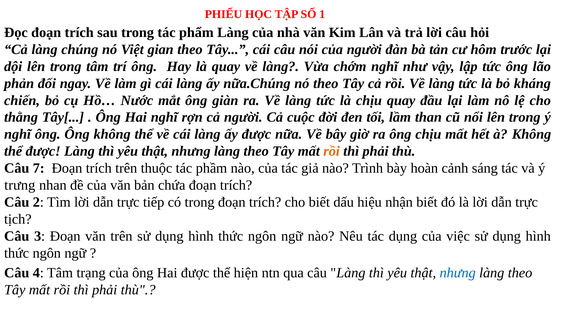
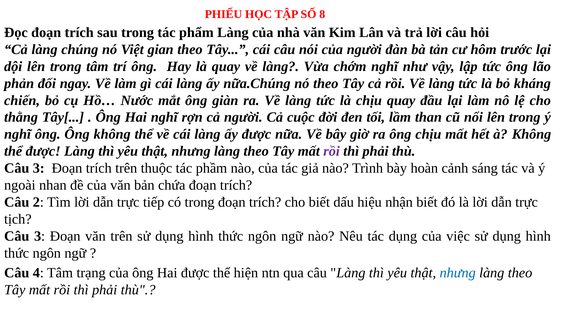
1: 1 -> 8 (322, 14)
rồi colour: orange -> purple (332, 151)
7: 7 -> 3 (39, 168)
trưng: trưng -> ngoài (20, 185)
